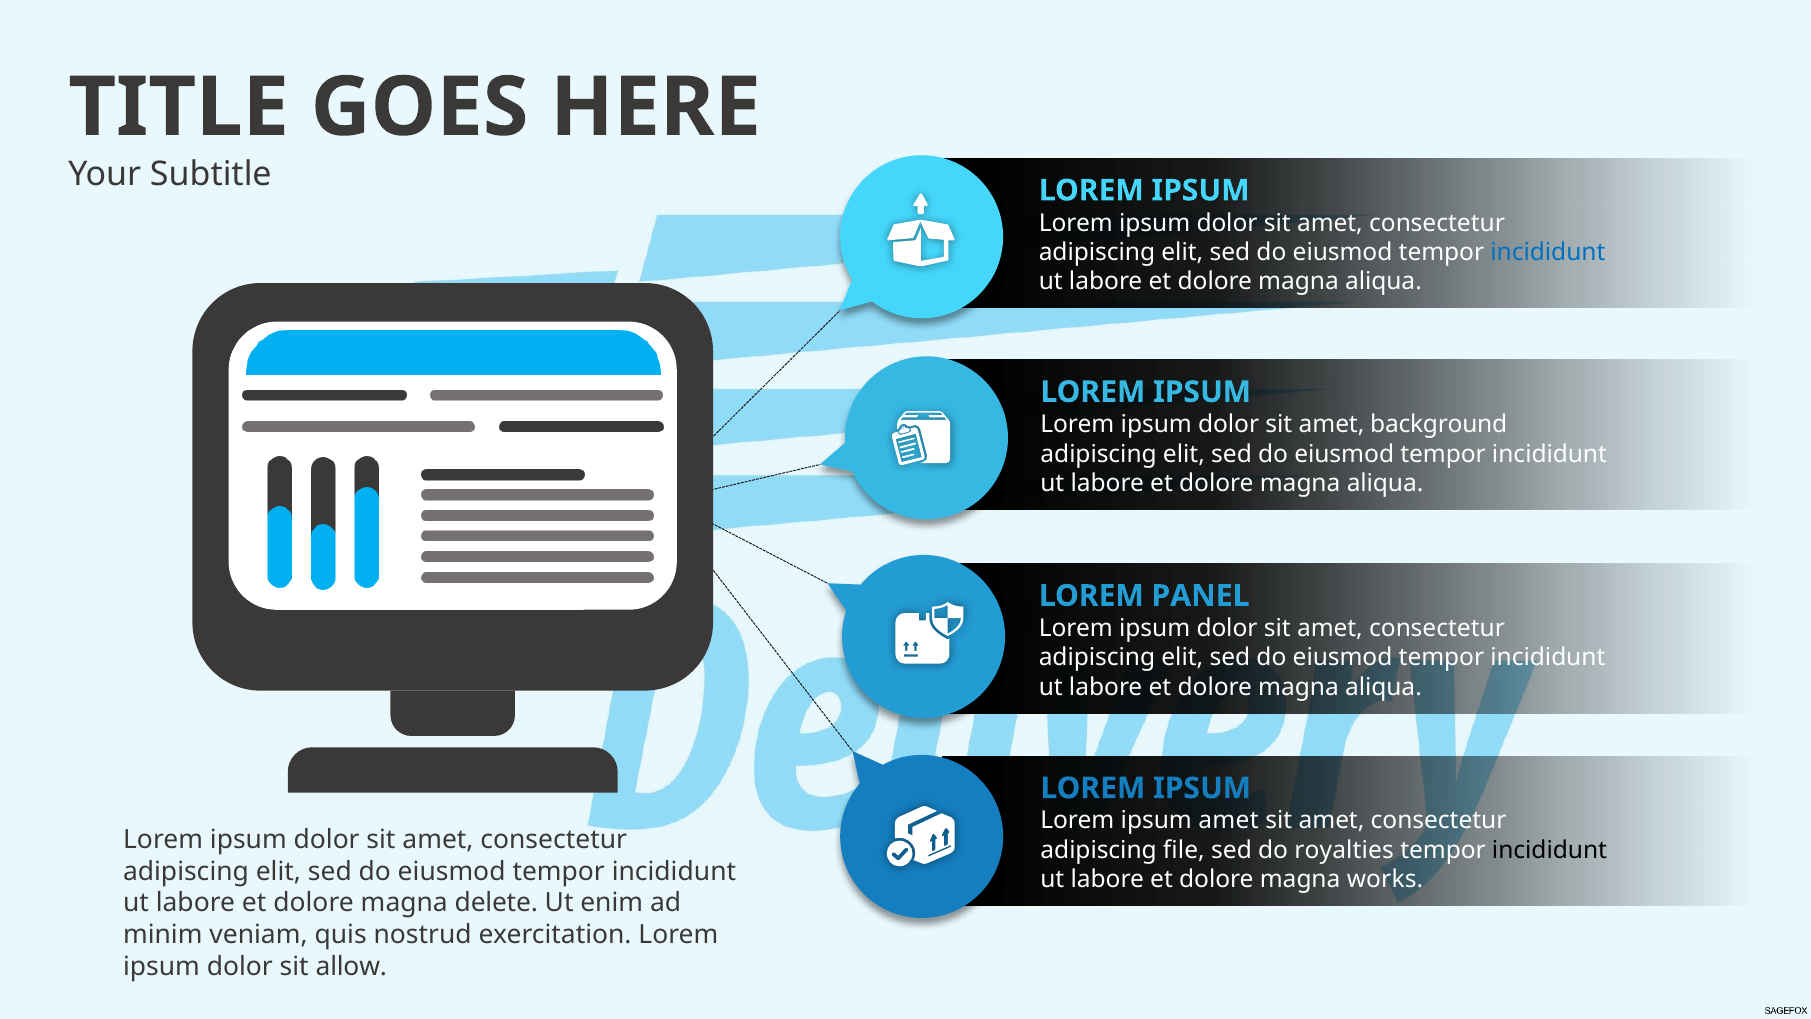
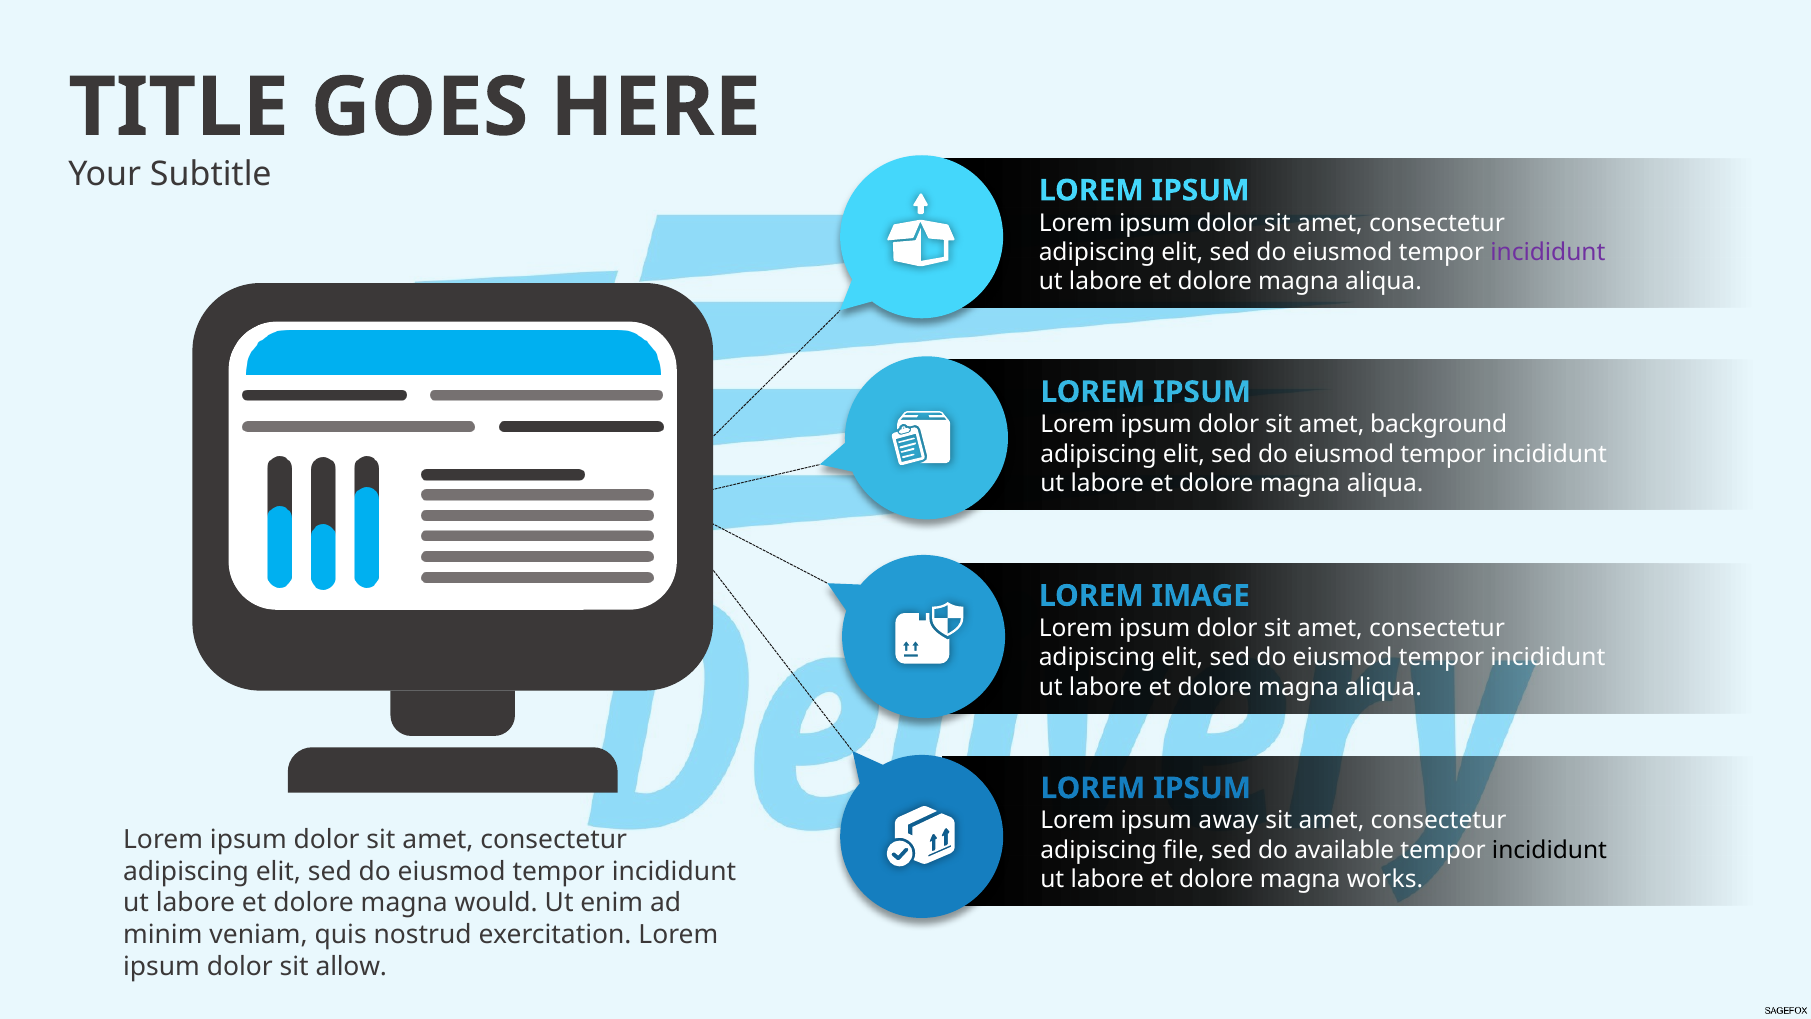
incididunt colour: blue -> purple (1548, 252)
PANEL: PANEL -> IMAGE (1201, 596)
ipsum amet: amet -> away (1229, 820)
royalties: royalties -> available (1344, 850)
delete: delete -> would (496, 903)
